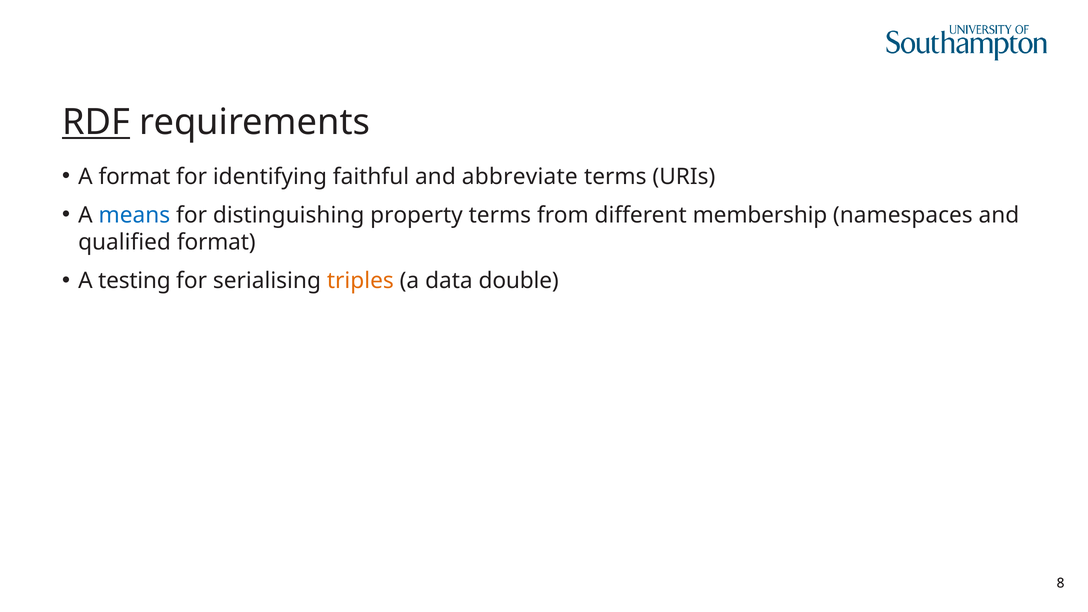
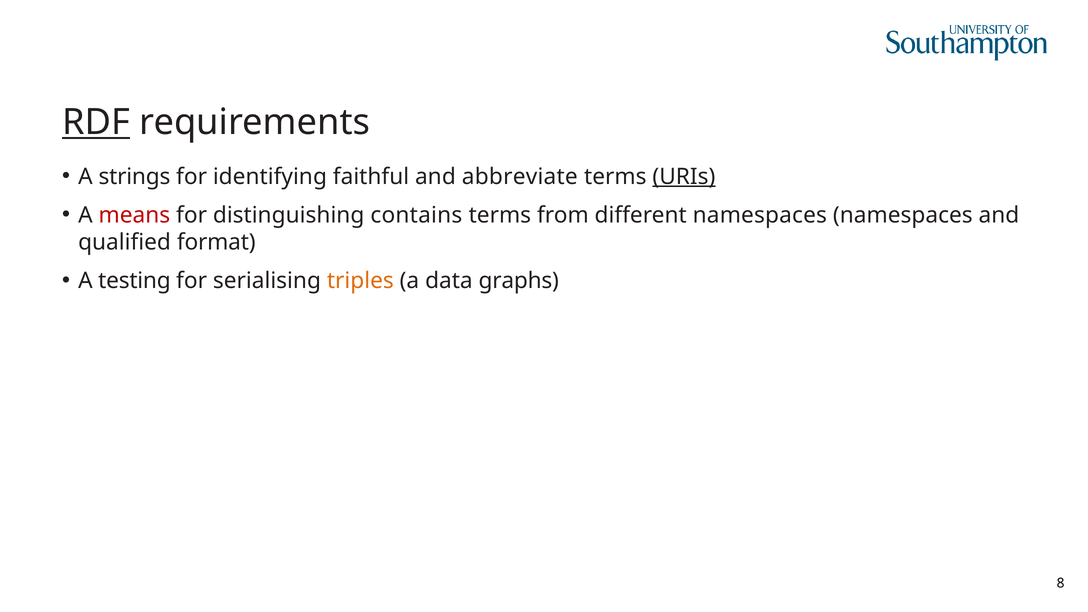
A format: format -> strings (134, 177)
URIs underline: none -> present (684, 177)
means colour: blue -> red (134, 215)
property: property -> contains (416, 215)
different membership: membership -> namespaces (760, 215)
double: double -> graphs (519, 281)
